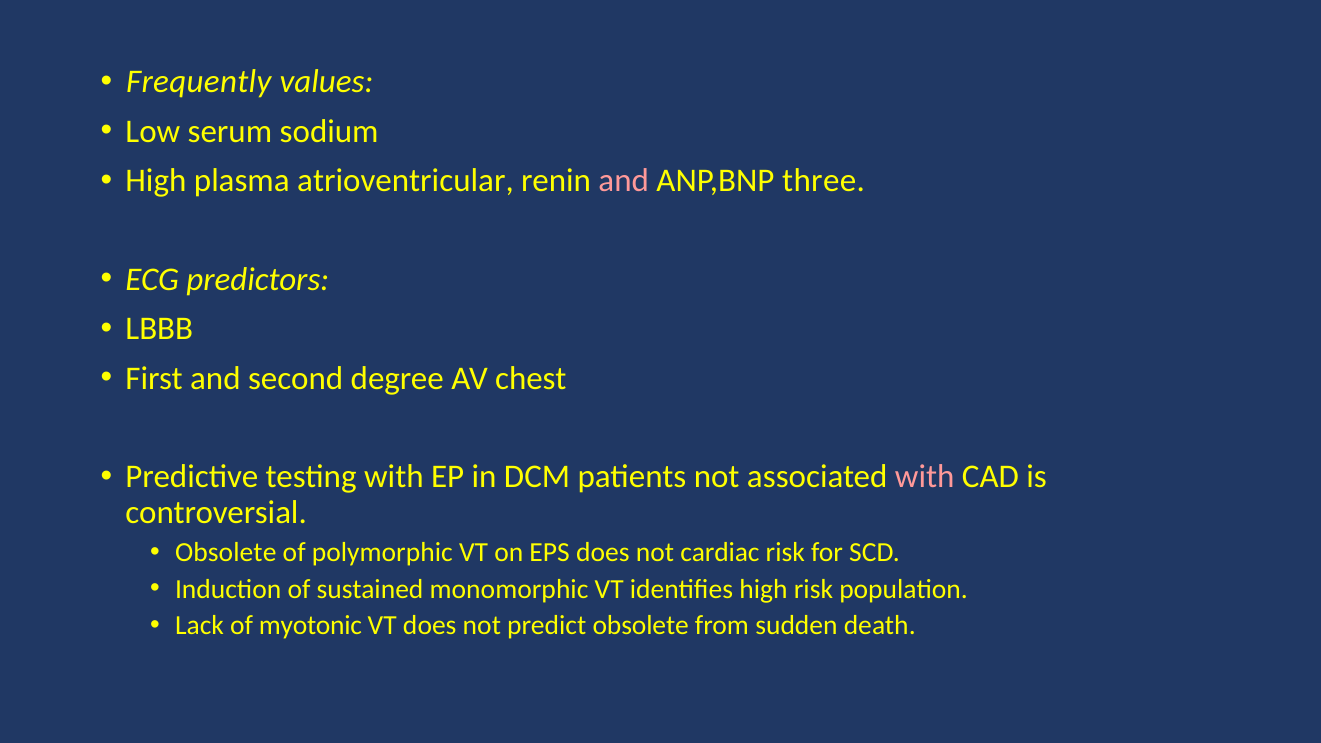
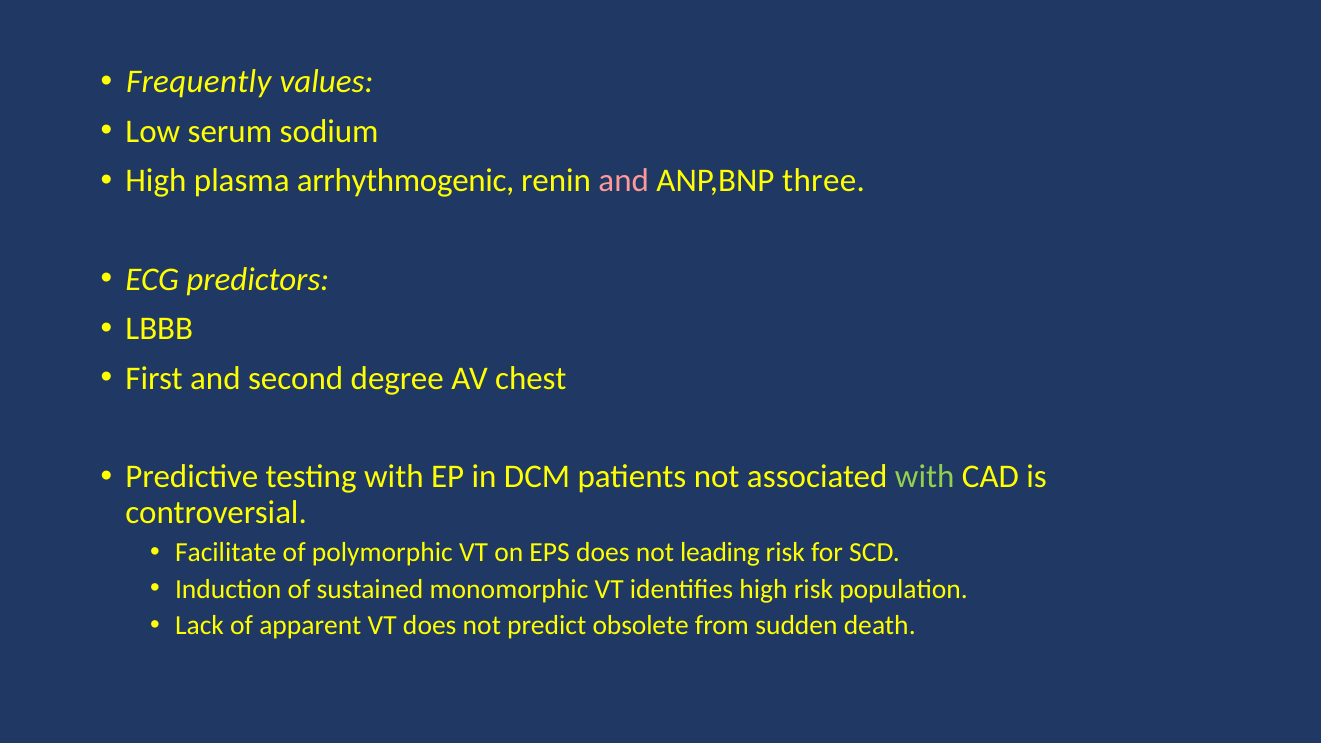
atrioventricular: atrioventricular -> arrhythmogenic (406, 181)
with colour: pink -> light green (925, 477)
Obsolete: Obsolete -> Facilitate (226, 552)
cardiac: cardiac -> leading (720, 552)
myotonic: myotonic -> apparent (310, 626)
